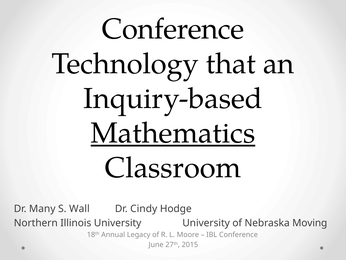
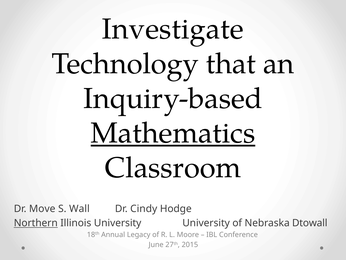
Conference: Conference -> Investigate (173, 29)
Many: Many -> Move (42, 208)
Northern underline: none -> present (36, 223)
Moving: Moving -> Dtowall (310, 223)
